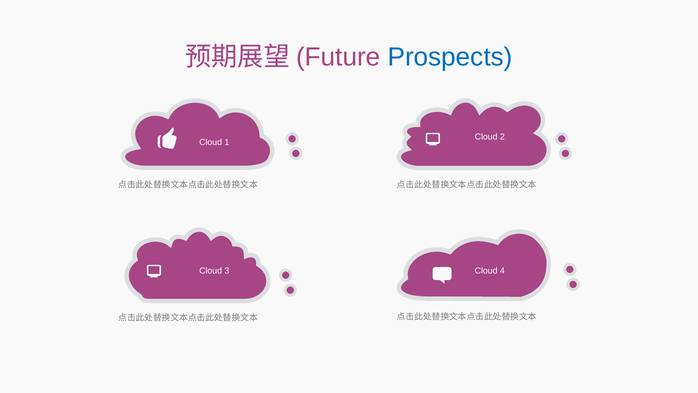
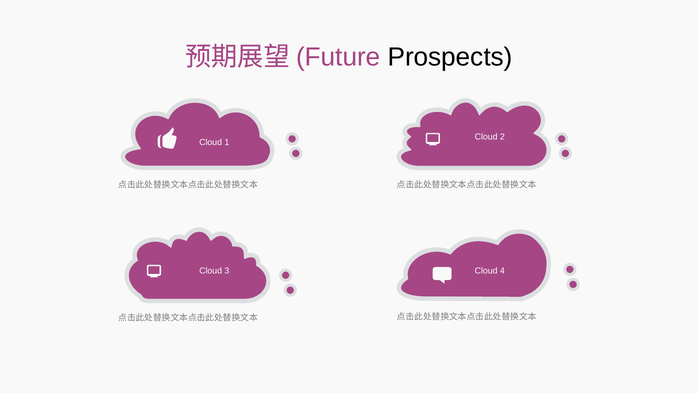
Prospects colour: blue -> black (450, 57)
